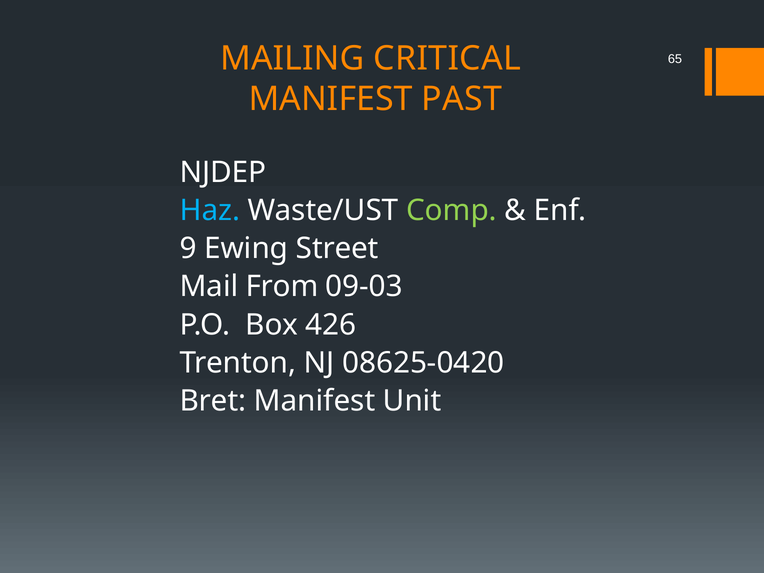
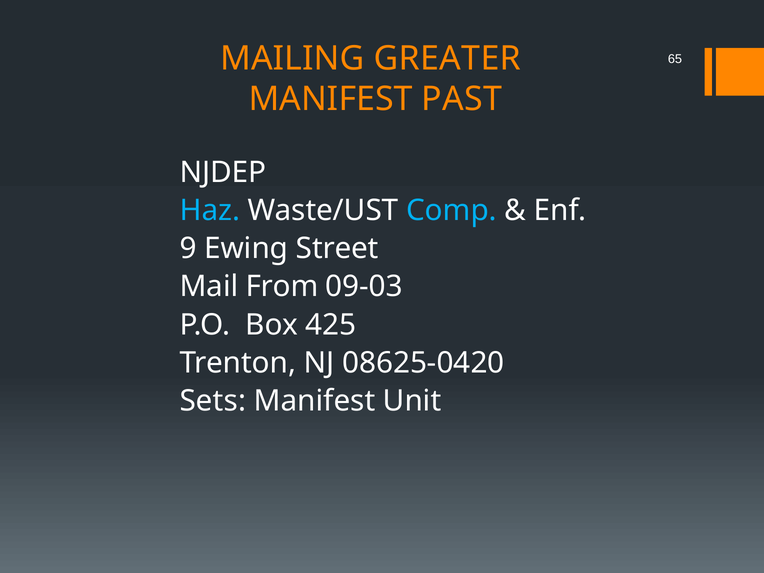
CRITICAL: CRITICAL -> GREATER (447, 58)
Comp colour: light green -> light blue (451, 211)
426: 426 -> 425 (331, 325)
Bret: Bret -> Sets (213, 401)
